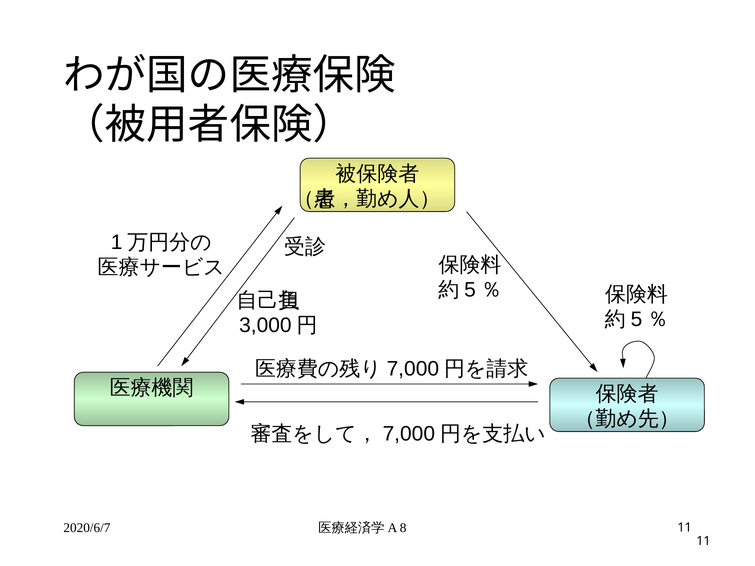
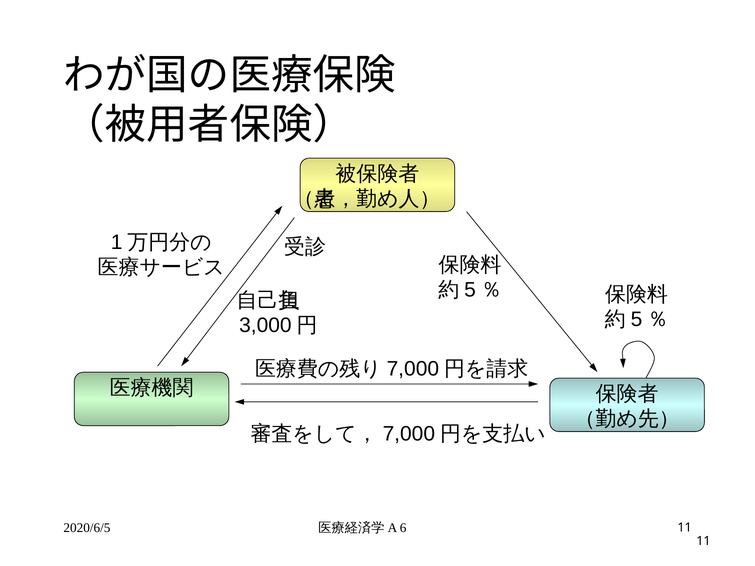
2020/6/7: 2020/6/7 -> 2020/6/5 (87, 528)
8: 8 -> 6 (403, 528)
